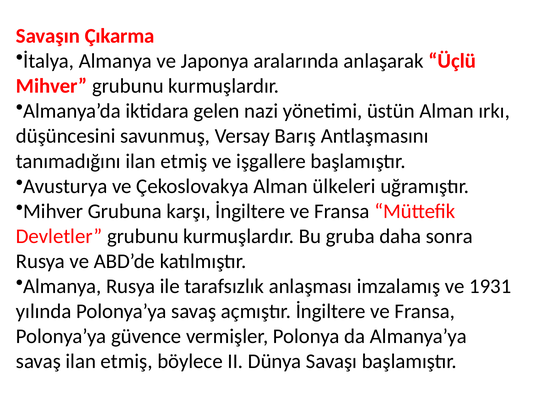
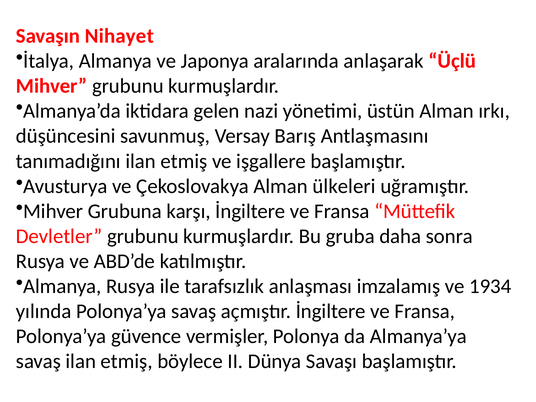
Çıkarma: Çıkarma -> Nihayet (119, 36)
1931: 1931 -> 1934 (490, 286)
